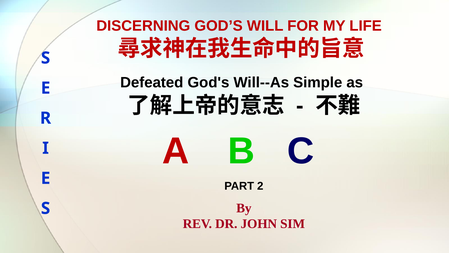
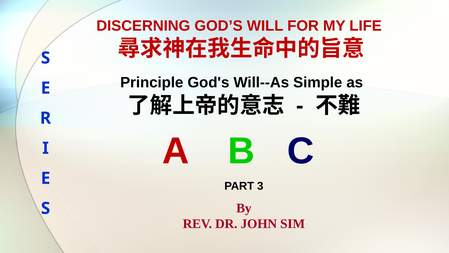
Defeated: Defeated -> Principle (152, 83)
2: 2 -> 3 (260, 186)
